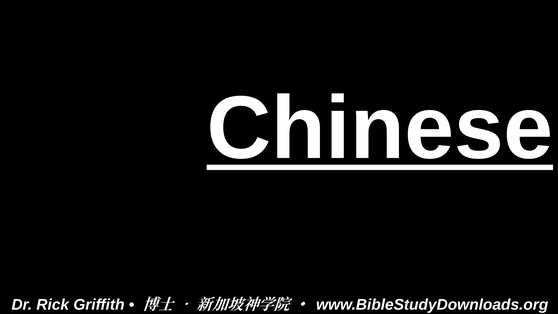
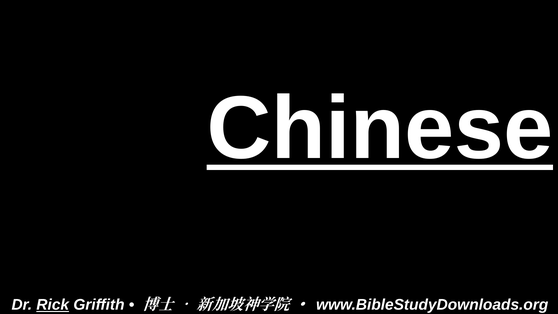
Rick underline: none -> present (53, 305)
